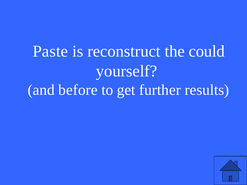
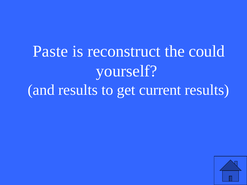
and before: before -> results (78, 90)
further: further -> current (160, 90)
